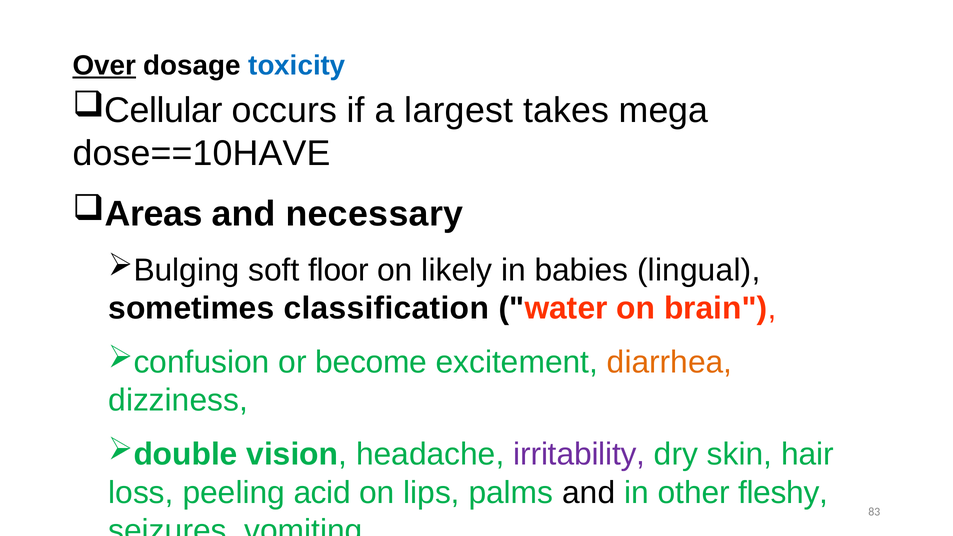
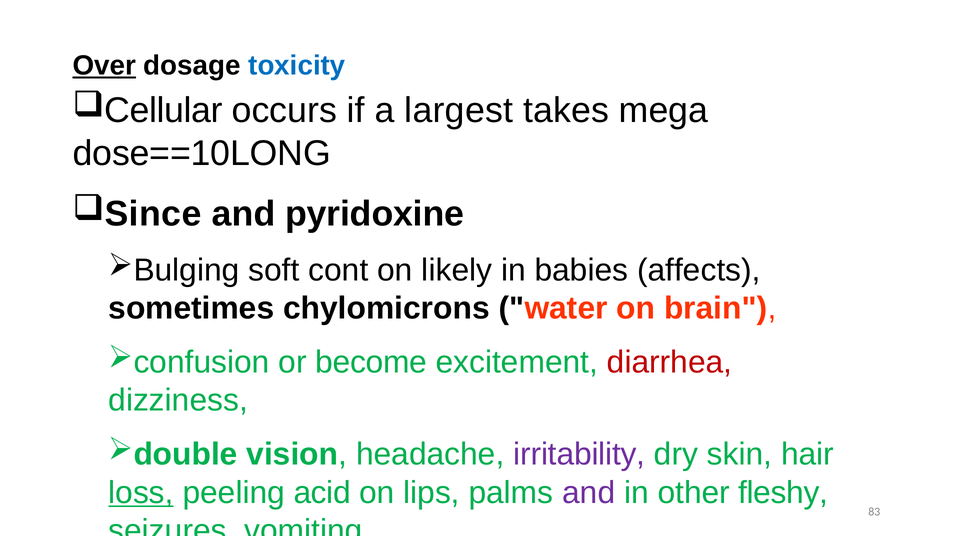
dose==10HAVE: dose==10HAVE -> dose==10LONG (202, 153)
Areas: Areas -> Since (153, 214)
necessary: necessary -> pyridoxine (375, 214)
floor: floor -> cont (338, 270)
lingual: lingual -> affects (699, 270)
classification: classification -> chylomicrons (386, 308)
diarrhea colour: orange -> red (670, 362)
loss underline: none -> present (141, 493)
and colour: black -> purple (589, 493)
